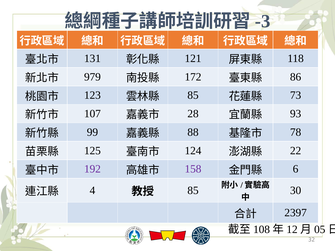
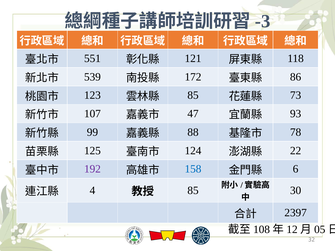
131: 131 -> 551 (92, 58)
979: 979 -> 539 (92, 77)
28: 28 -> 47 (193, 114)
158 colour: purple -> blue (193, 169)
